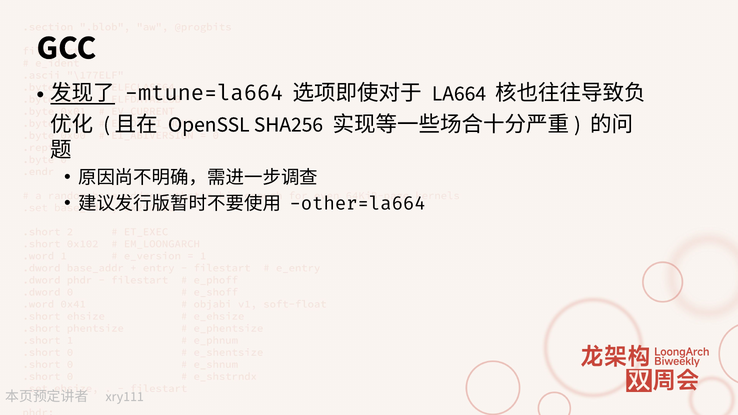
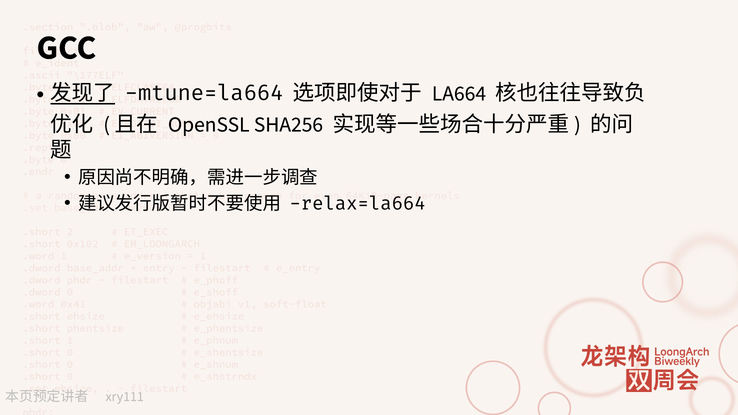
other=la664: other=la664 -> relax=la664 (358, 204)
